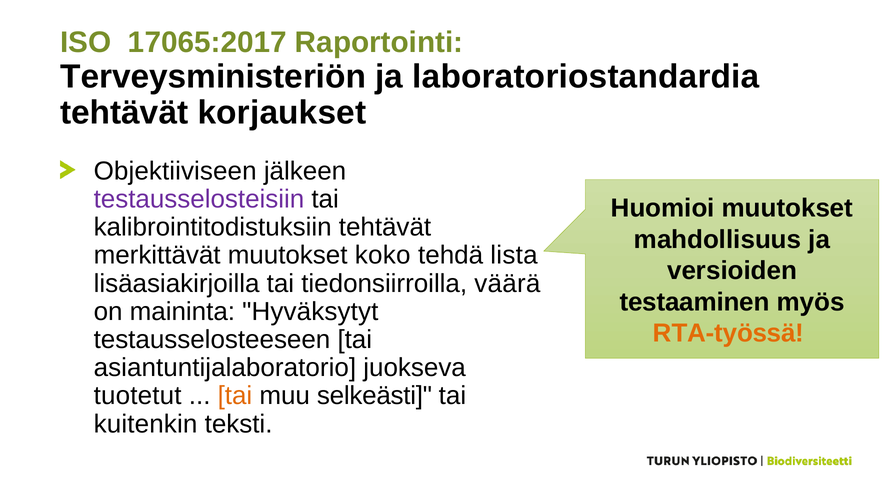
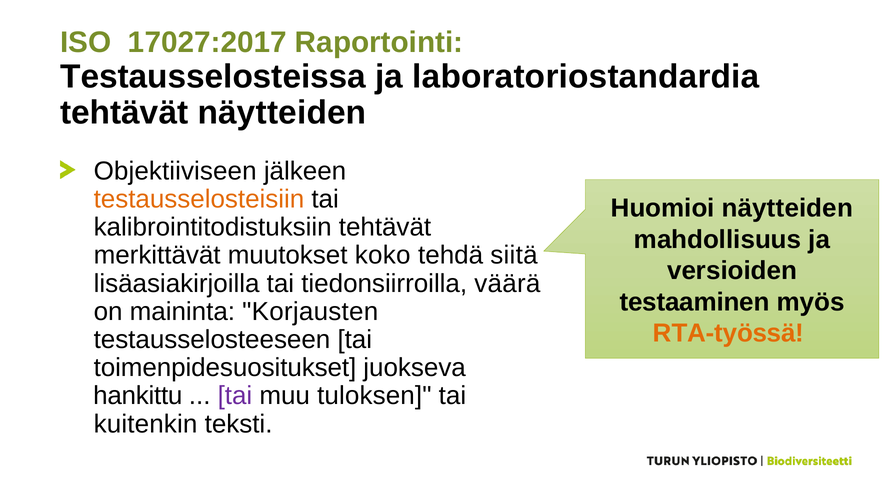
17065:2017: 17065:2017 -> 17027:2017 (207, 42)
Terveysministeriön: Terveysministeriön -> Testausselosteissa (213, 77)
tehtävät korjaukset: korjaukset -> näytteiden (282, 113)
testausselosteisiin colour: purple -> orange (199, 199)
Huomioi muutokset: muutokset -> näytteiden (787, 208)
lista: lista -> siitä (514, 255)
Hyväksytyt: Hyväksytyt -> Korjausten (310, 311)
asiantuntijalaboratorio: asiantuntijalaboratorio -> toimenpidesuositukset (225, 368)
tuotetut: tuotetut -> hankittu (138, 396)
tai colour: orange -> purple (235, 396)
selkeästi: selkeästi -> tuloksen (374, 396)
